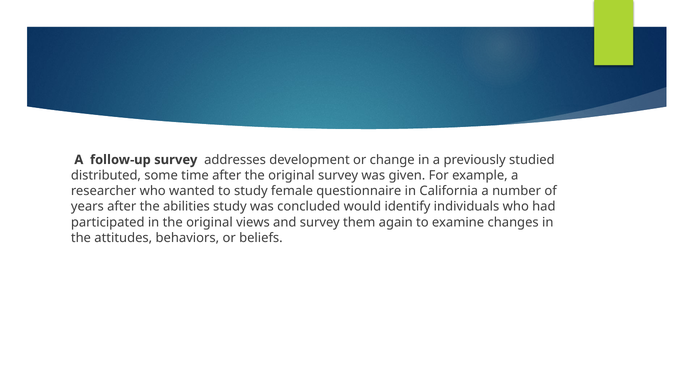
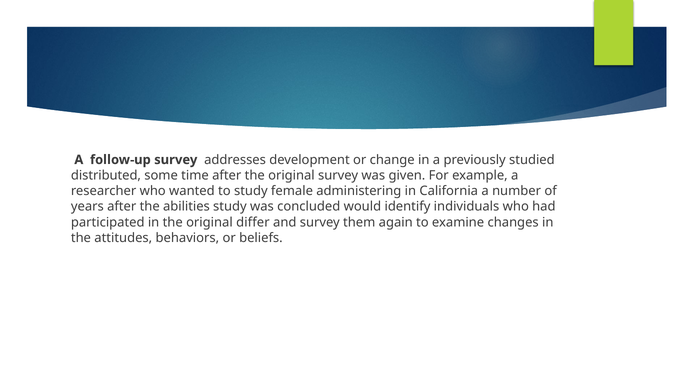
questionnaire: questionnaire -> administering (359, 191)
views: views -> differ (253, 222)
